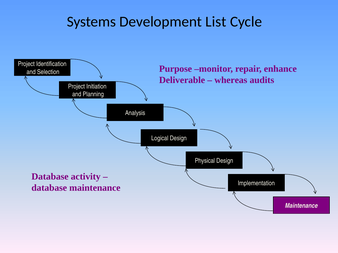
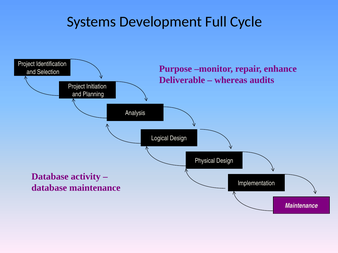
List: List -> Full (216, 22)
